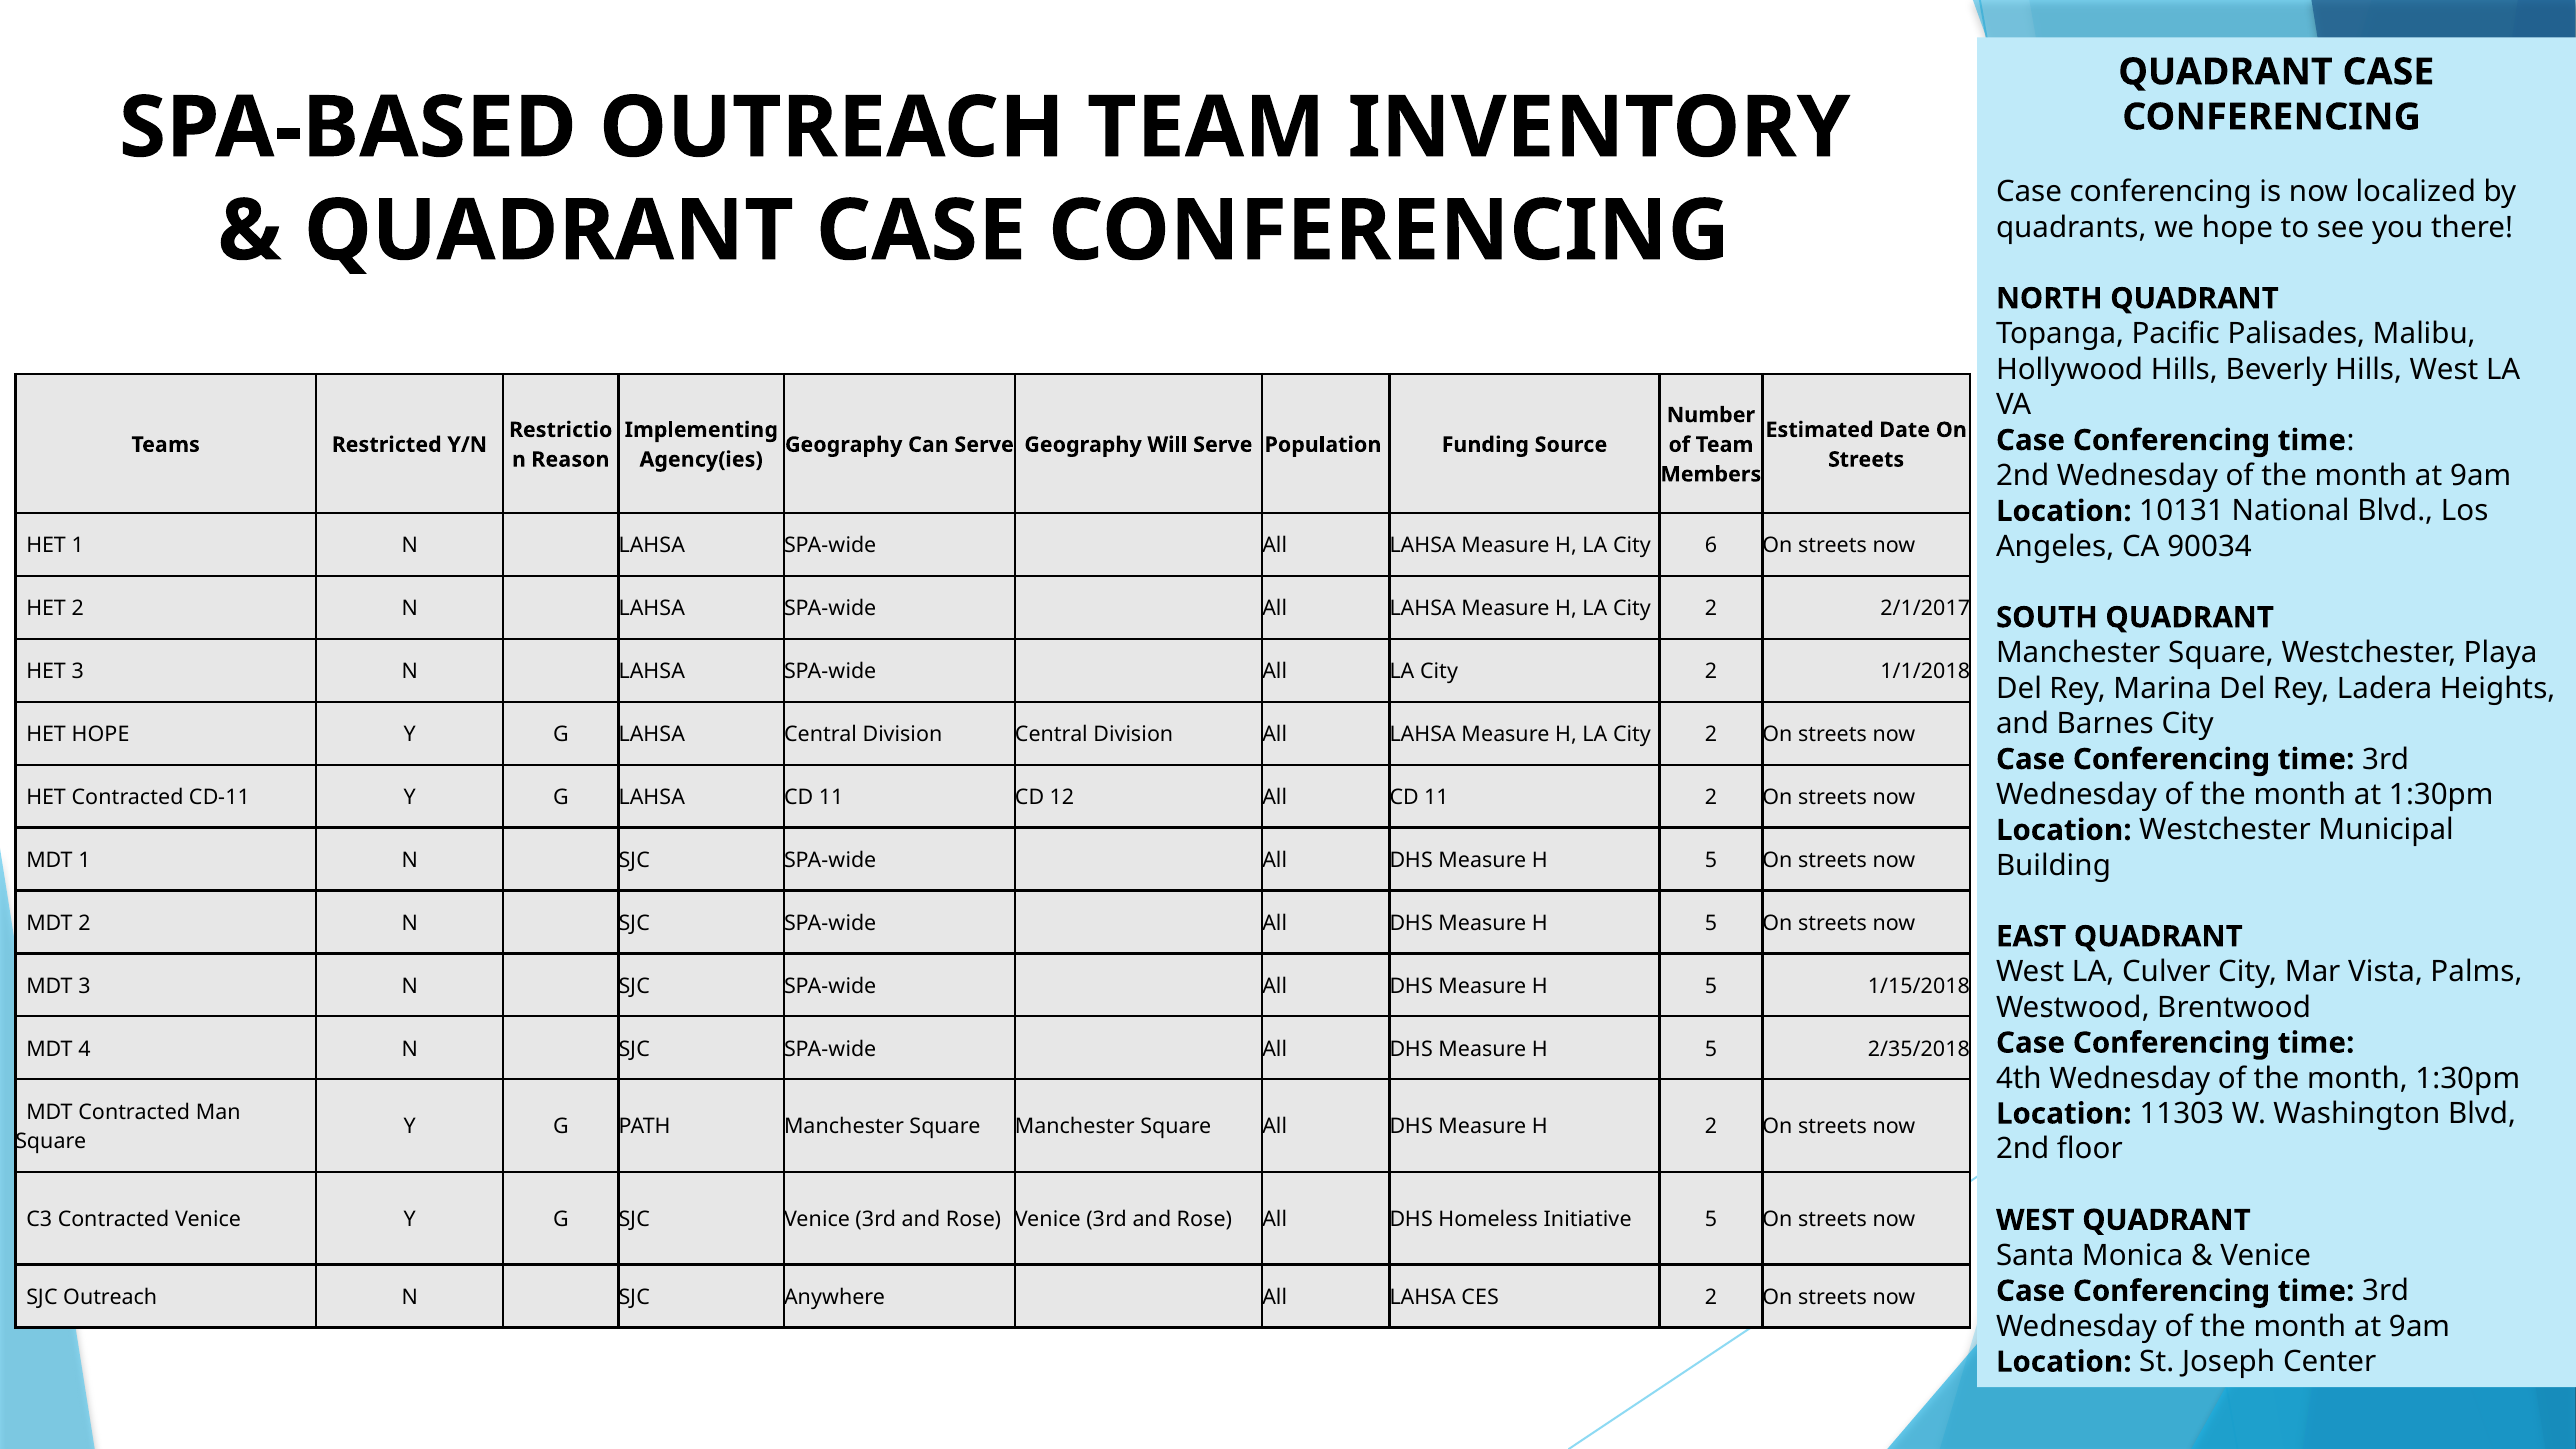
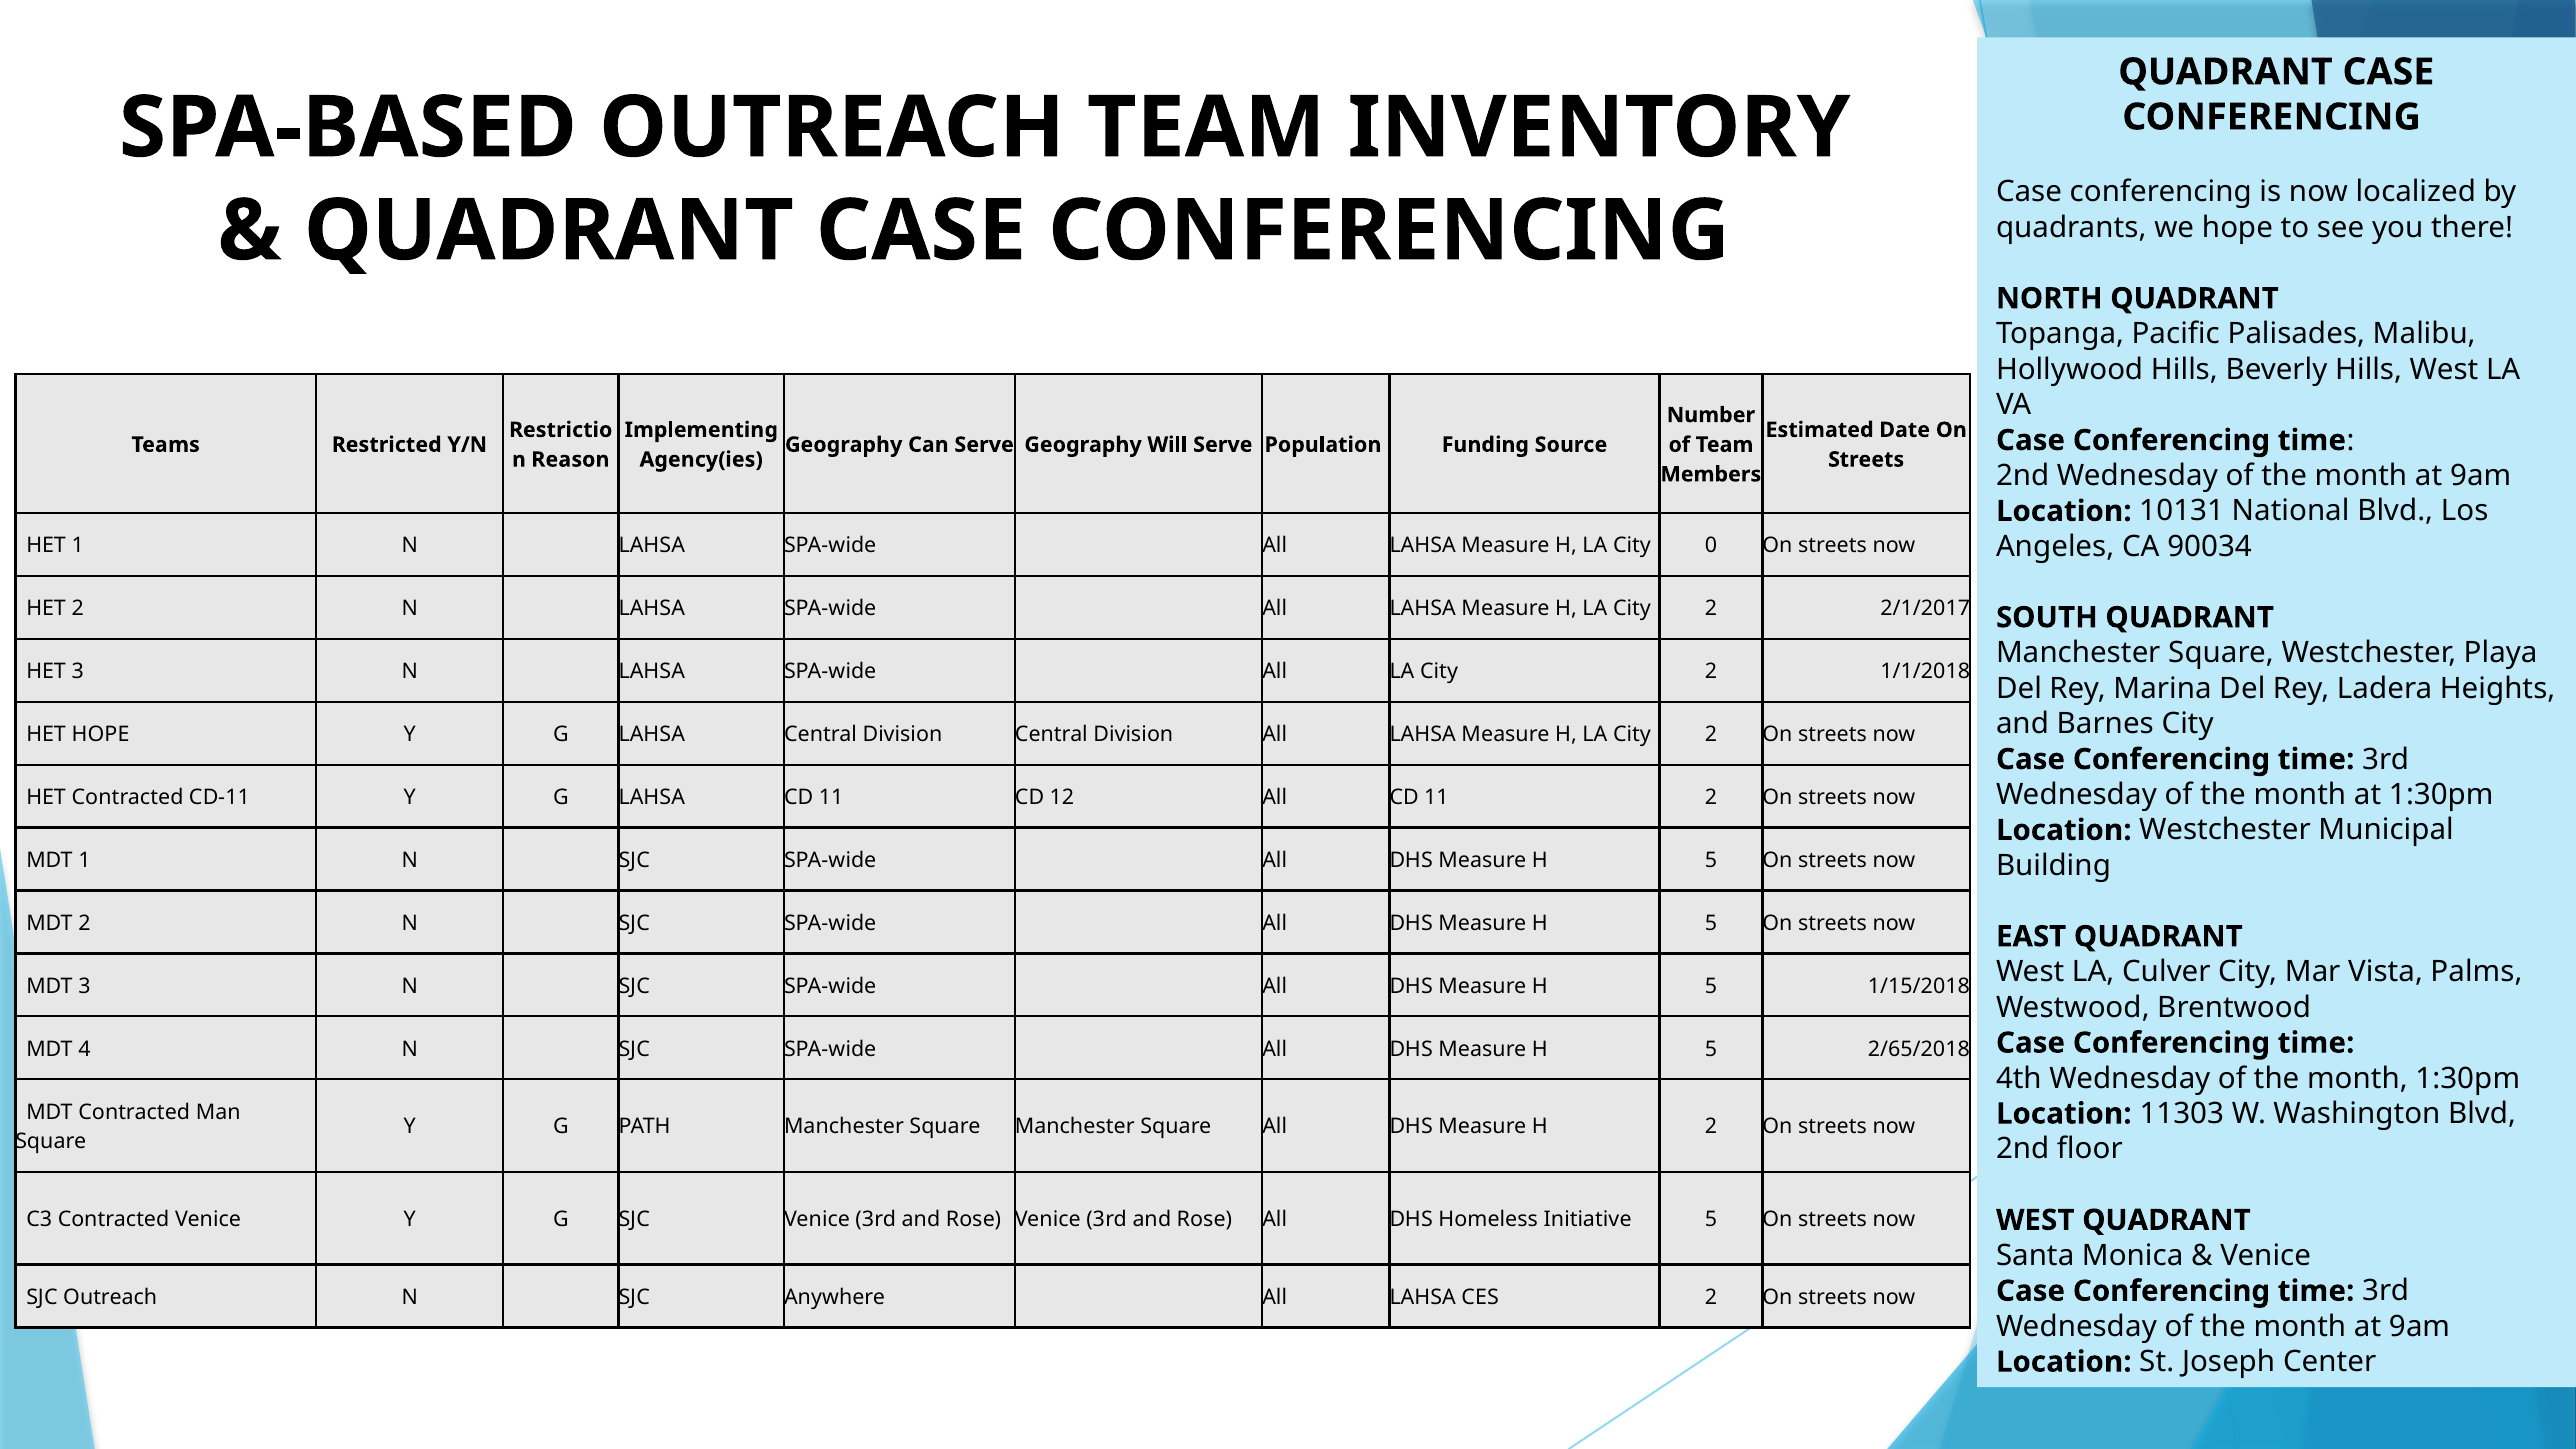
6: 6 -> 0 (1711, 546)
2/35/2018: 2/35/2018 -> 2/65/2018 (1919, 1049)
